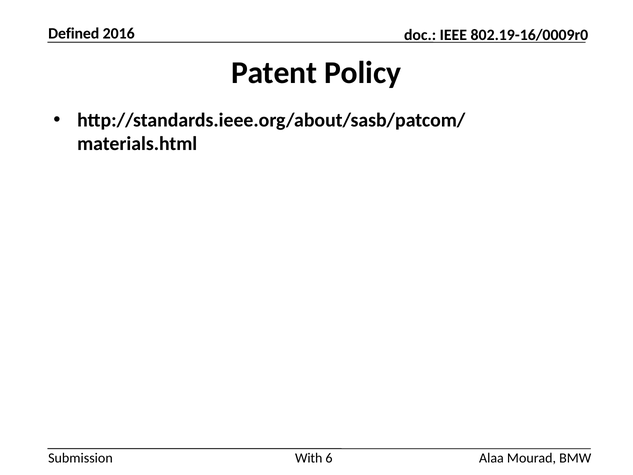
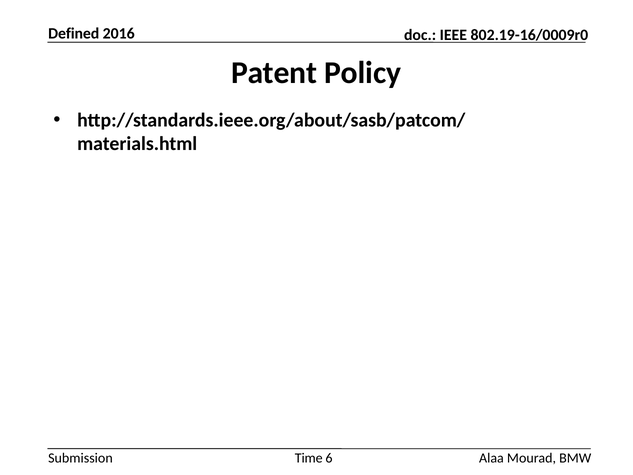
With: With -> Time (309, 458)
